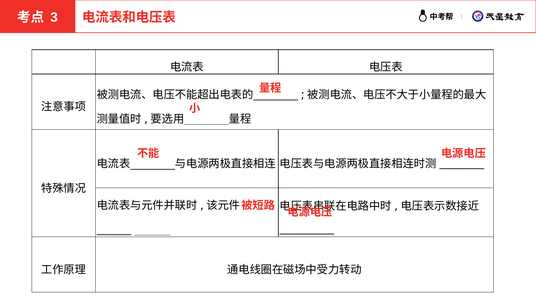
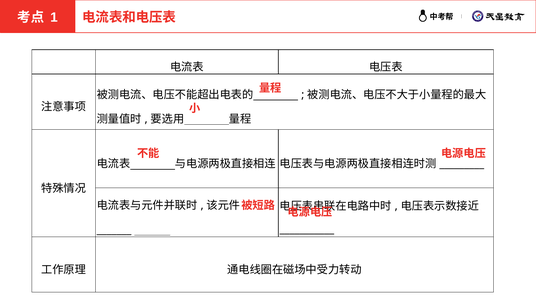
3: 3 -> 1 (54, 17)
